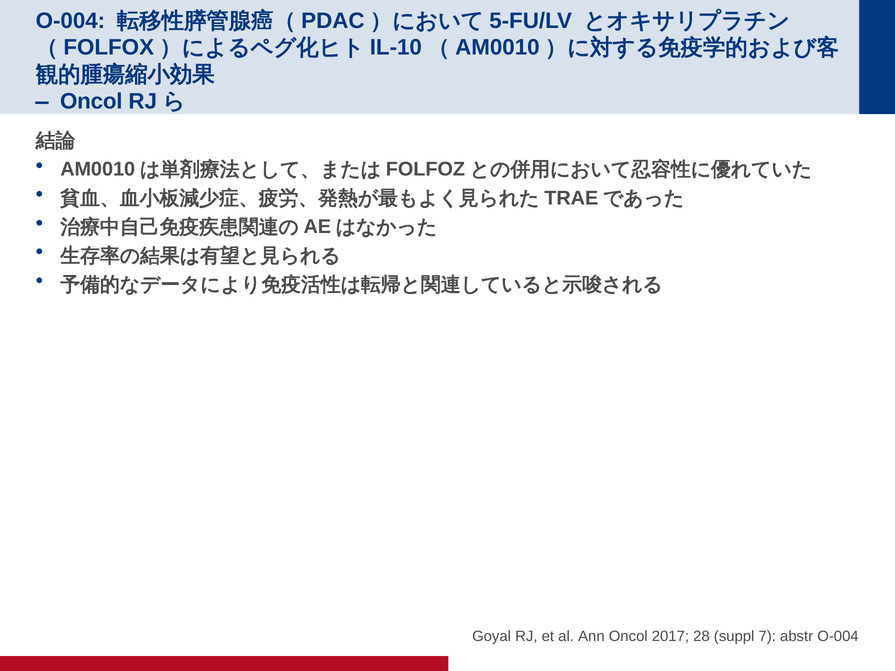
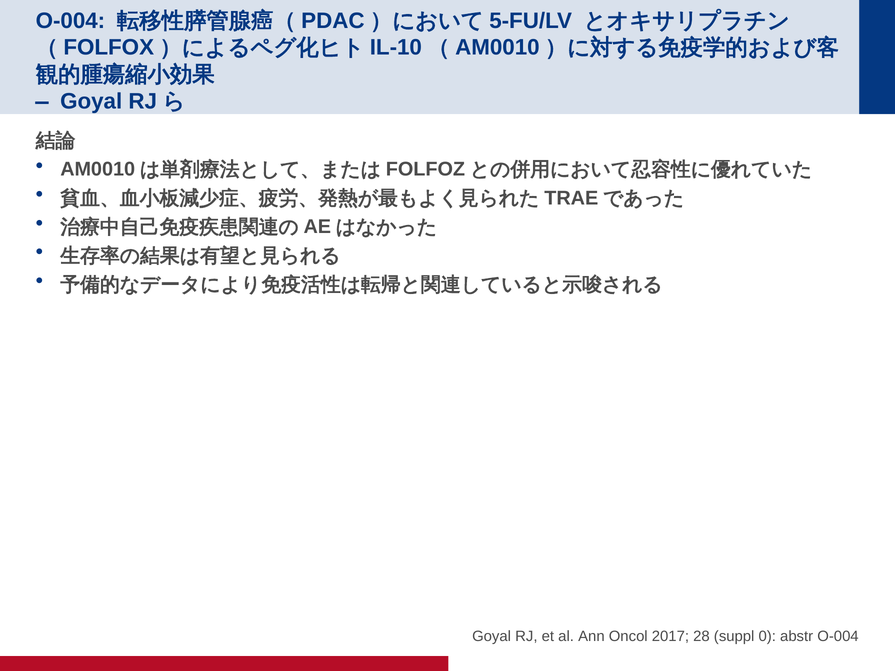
Oncol: Oncol -> Goyal (91, 101)
7: 7 -> 0 (767, 636)
